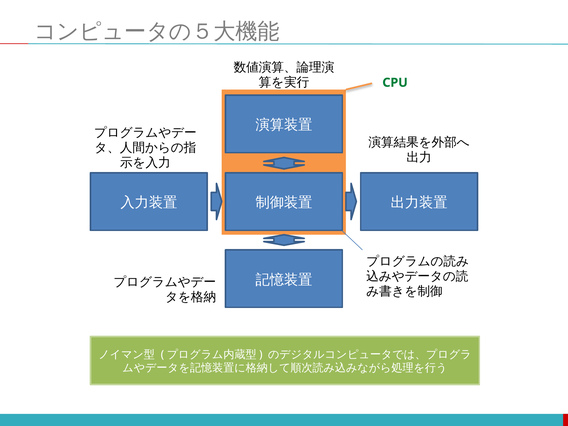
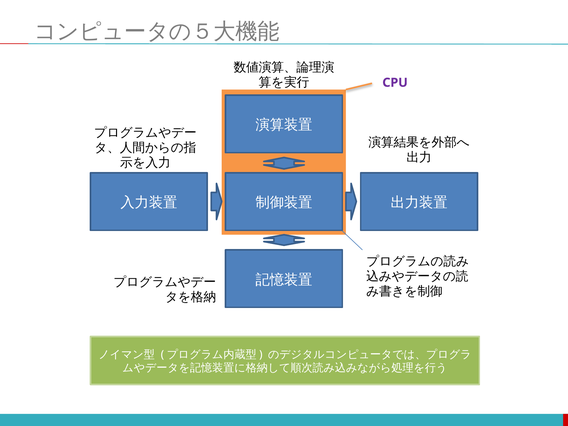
CPU colour: green -> purple (395, 83)
